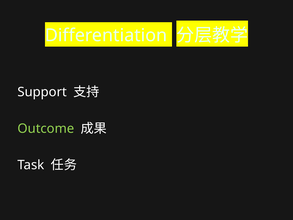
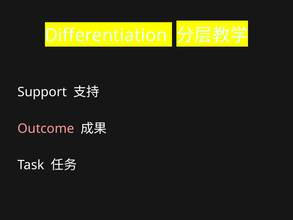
Outcome colour: light green -> pink (46, 128)
